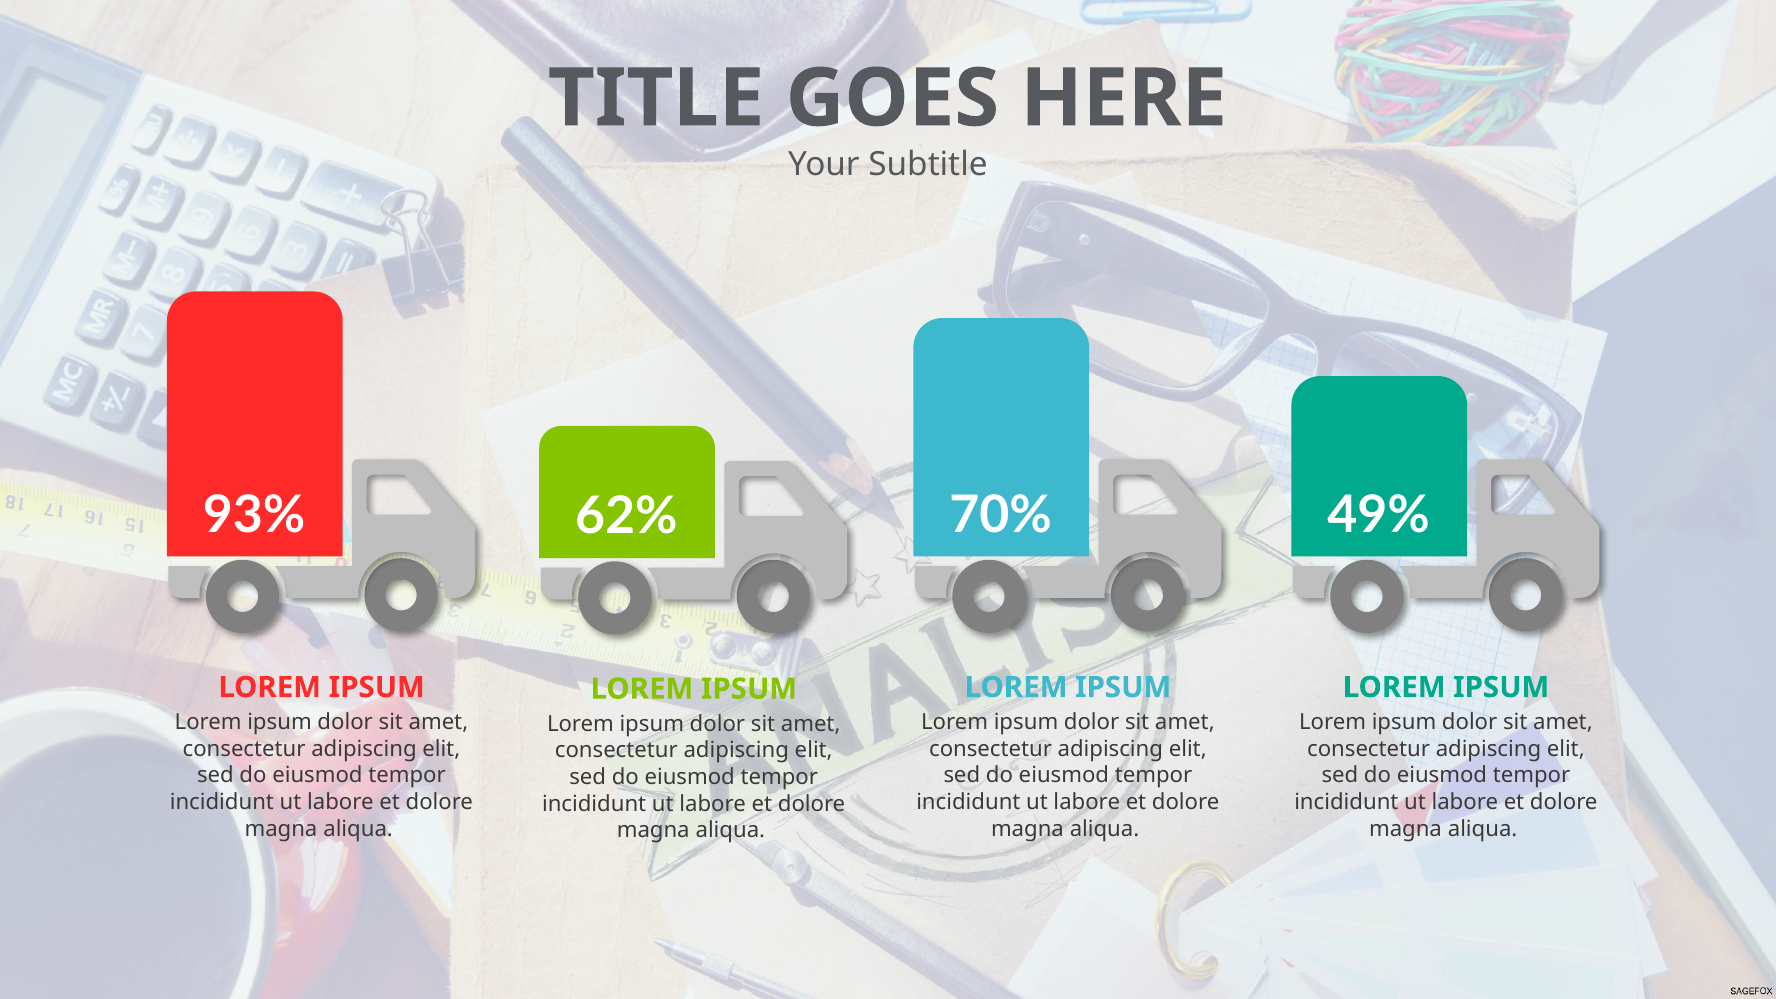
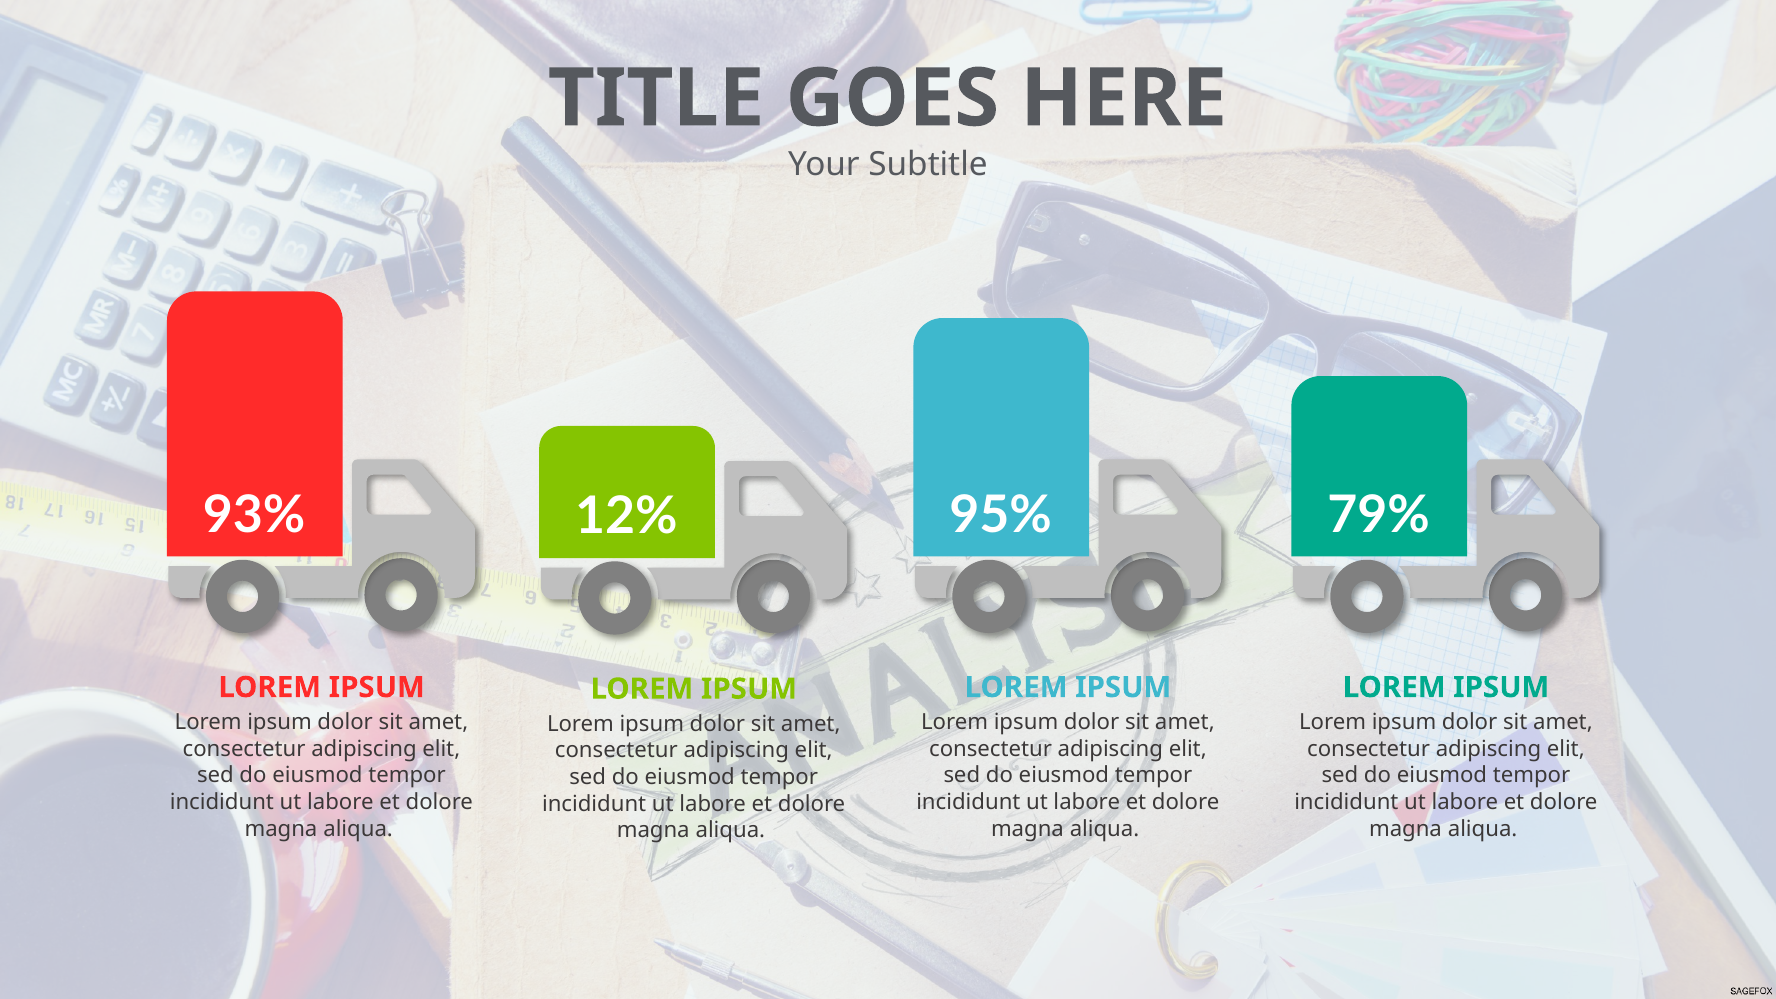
70%: 70% -> 95% (1000, 515)
49%: 49% -> 79% (1379, 515)
62%: 62% -> 12% (626, 517)
